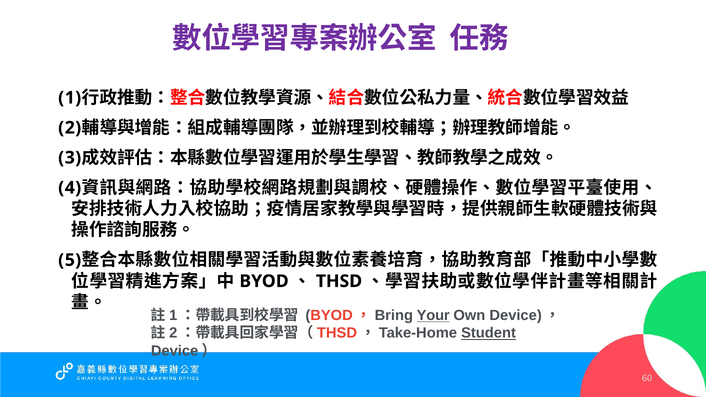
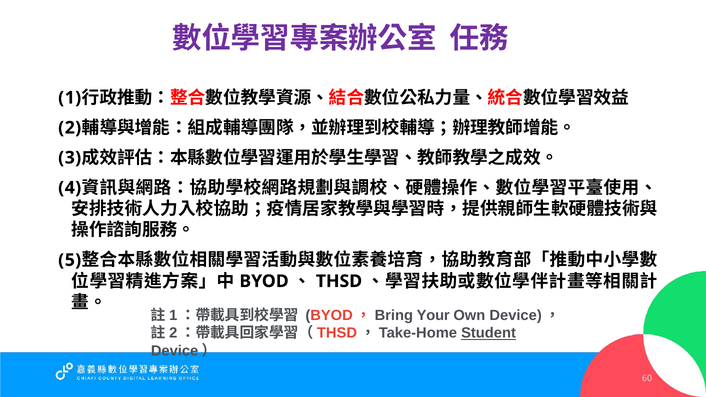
Your underline: present -> none (433, 316)
